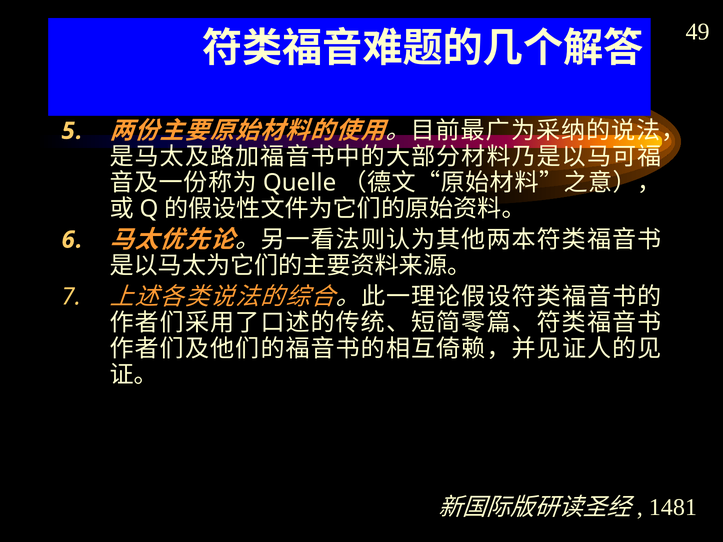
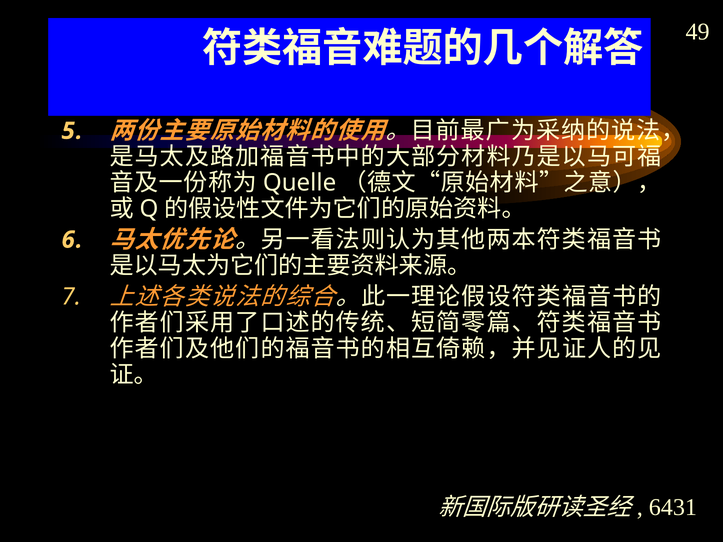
1481: 1481 -> 6431 (673, 508)
